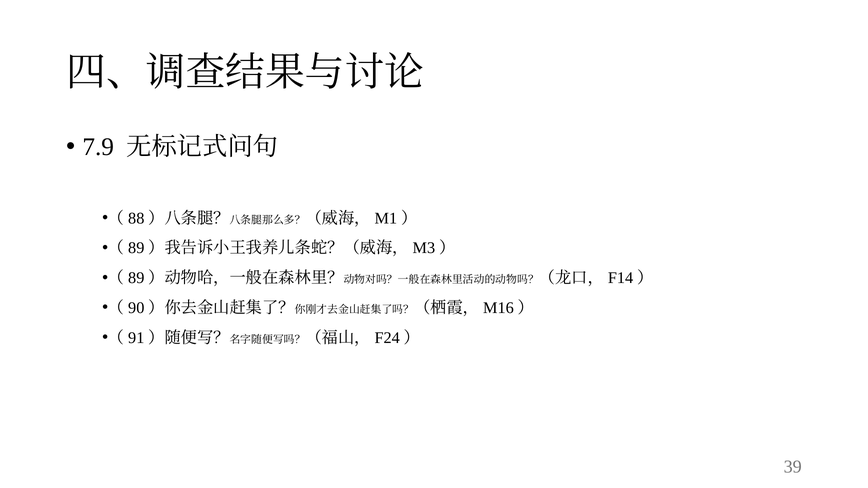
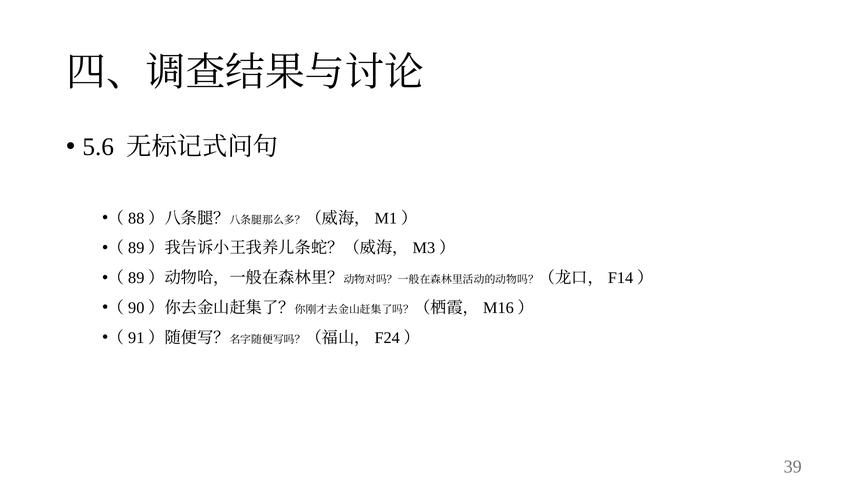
7.9: 7.9 -> 5.6 (98, 147)
